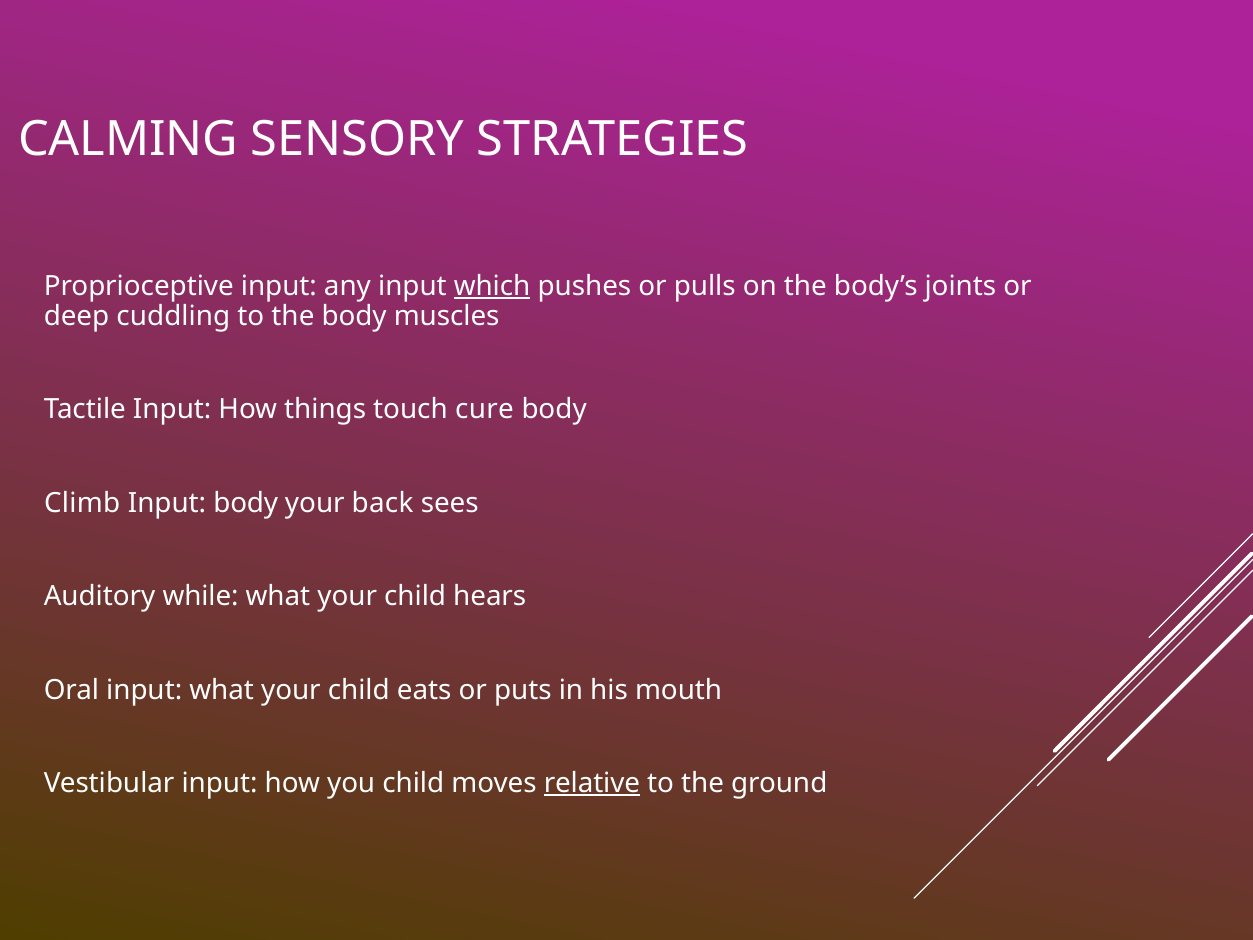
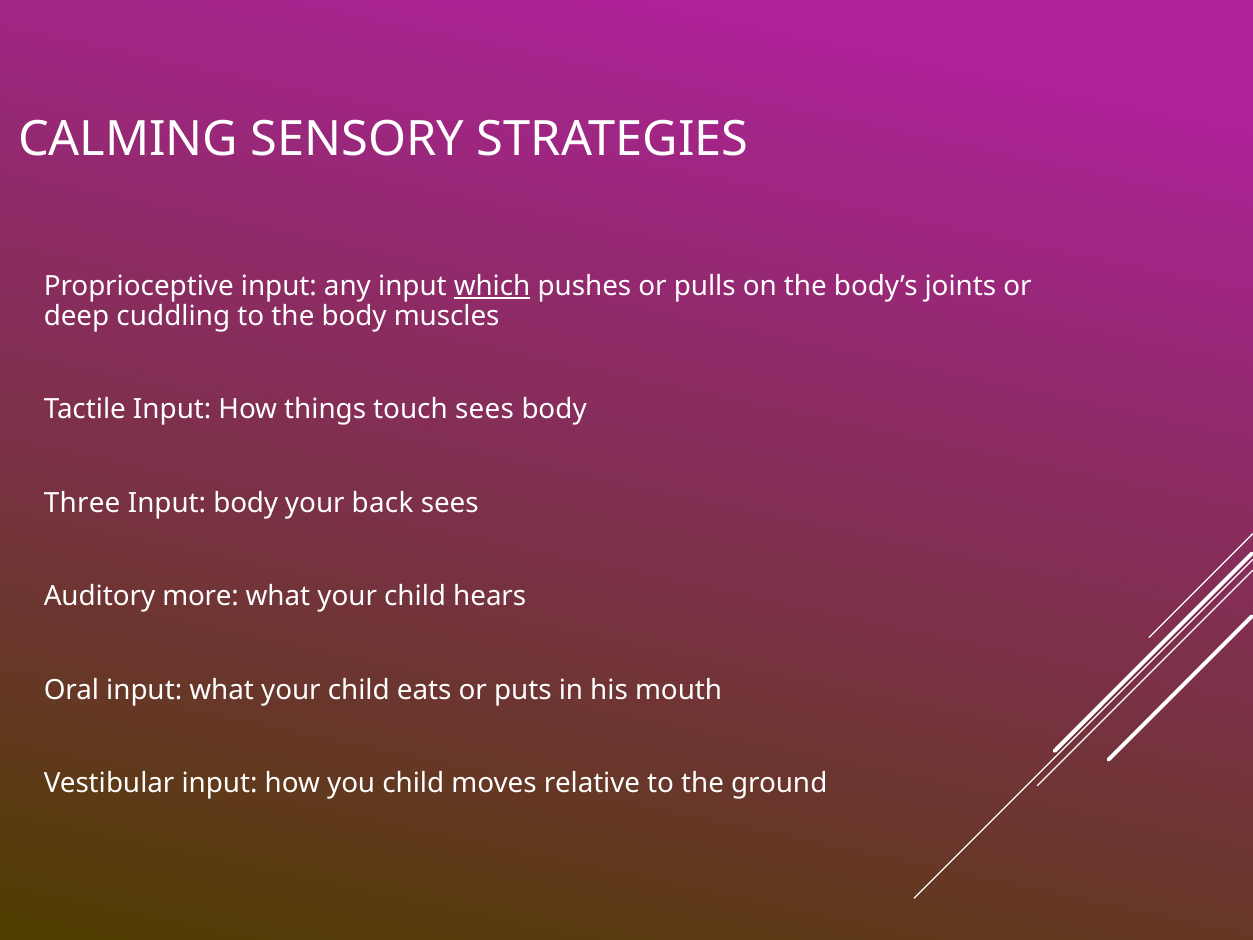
touch cure: cure -> sees (484, 409)
Climb: Climb -> Three (82, 503)
while: while -> more (201, 596)
relative underline: present -> none (592, 783)
